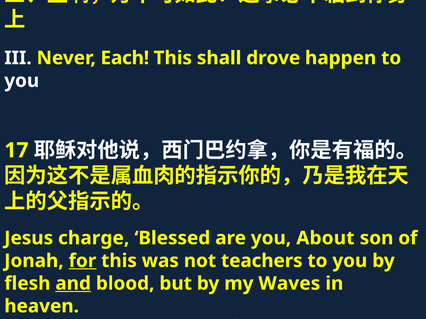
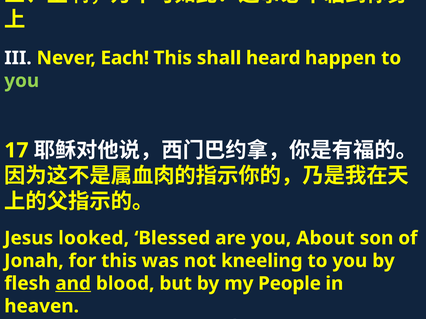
drove: drove -> heard (273, 58)
you colour: white -> light green (22, 81)
charge: charge -> looked (94, 238)
for underline: present -> none (82, 261)
teachers: teachers -> kneeling (262, 261)
Waves: Waves -> People (290, 284)
